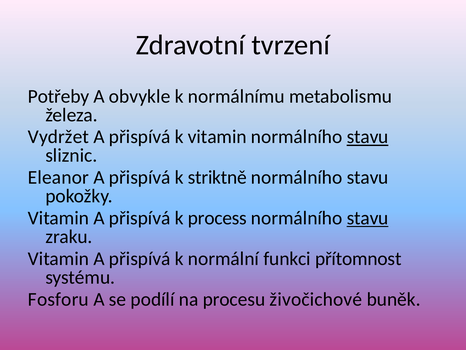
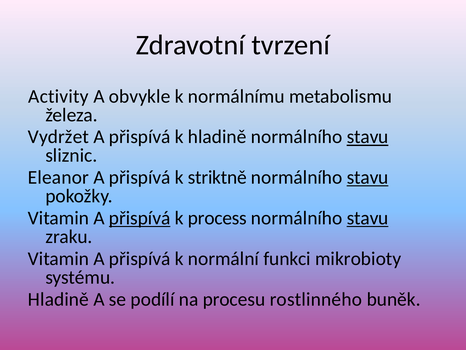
Potřeby: Potřeby -> Activity (58, 96)
k vitamin: vitamin -> hladině (217, 137)
stavu underline: none -> present (368, 177)
přispívá underline: none -> present (140, 218)
přítomnost: přítomnost -> mikrobioty (358, 258)
Fosforu: Fosforu -> Hladině (58, 299)
živočichové: živočichové -> rostlinného (316, 299)
